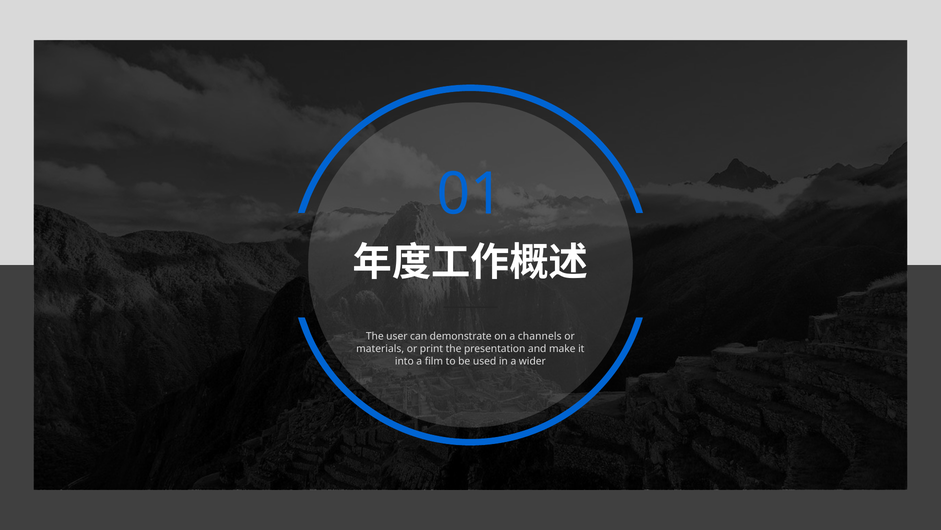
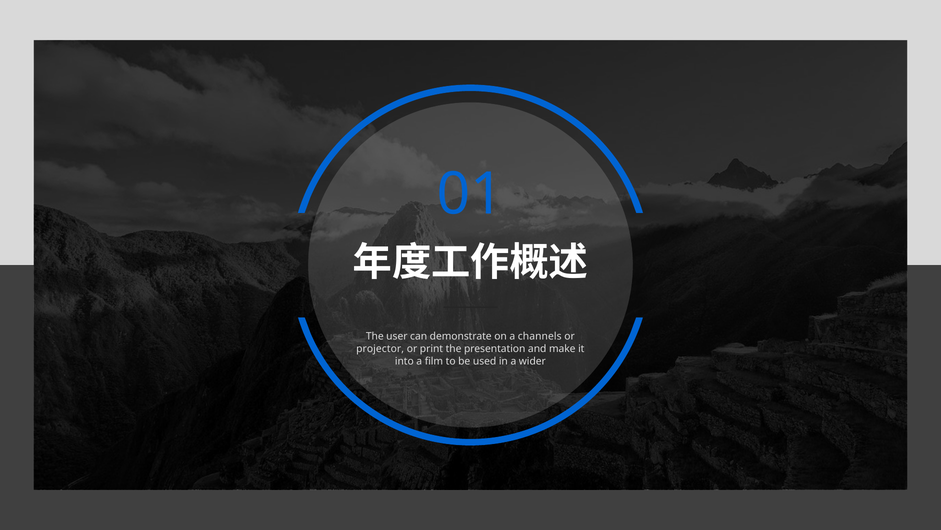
materials: materials -> projector (380, 348)
